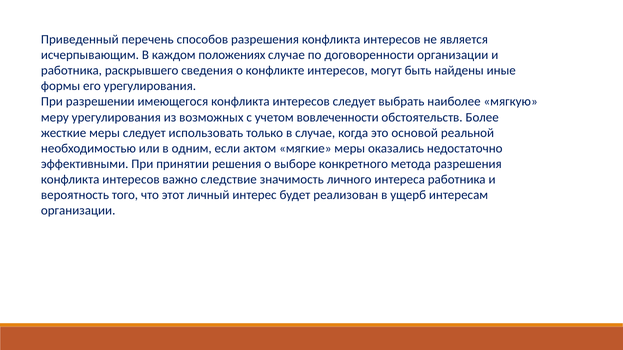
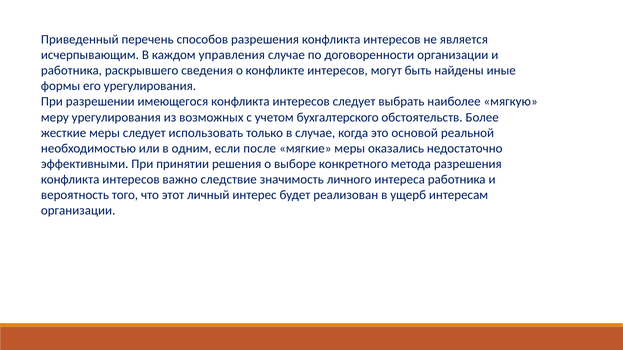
положениях: положениях -> управления (232, 55)
вовлеченности: вовлеченности -> бухгалтерского (338, 117)
актом: актом -> после (260, 149)
